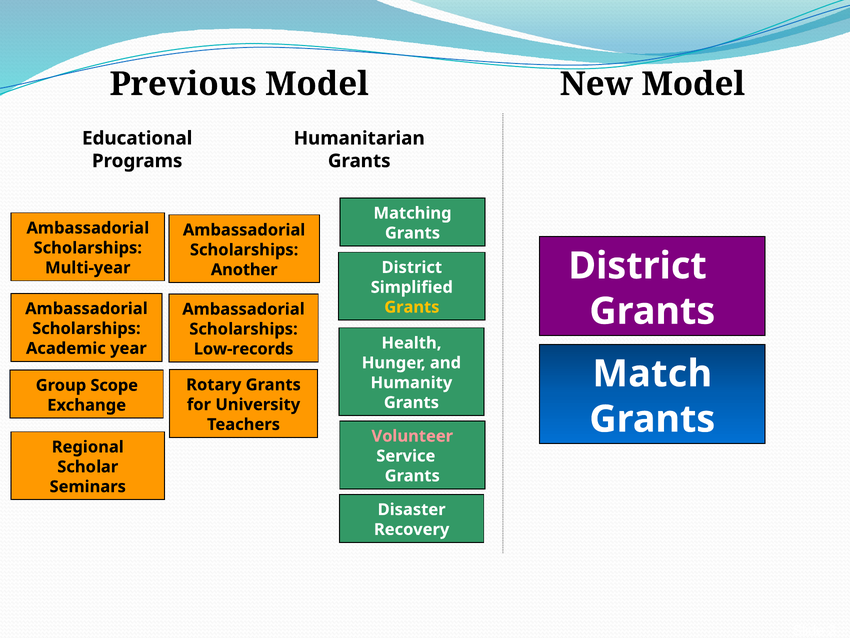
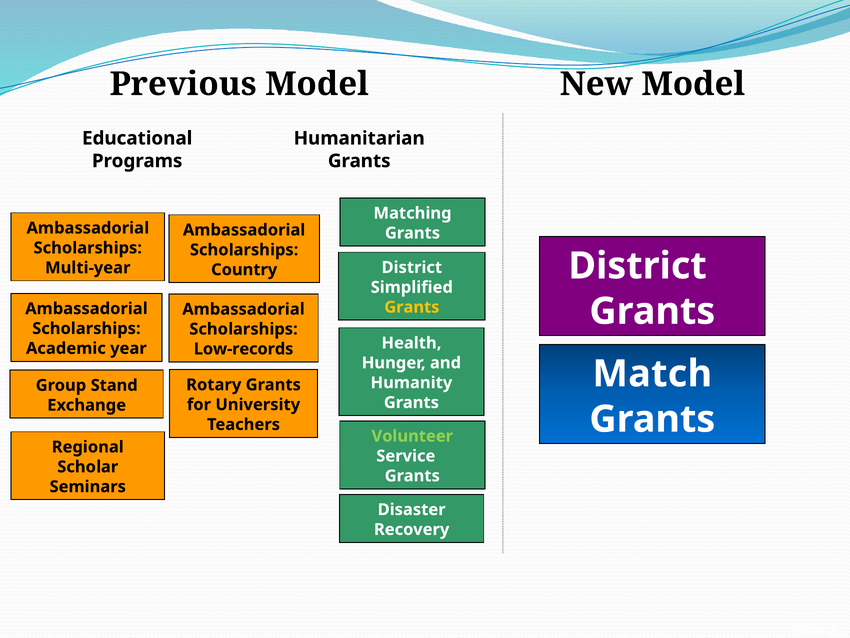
Another: Another -> Country (244, 270)
Scope: Scope -> Stand (114, 385)
Volunteer colour: pink -> light green (412, 436)
